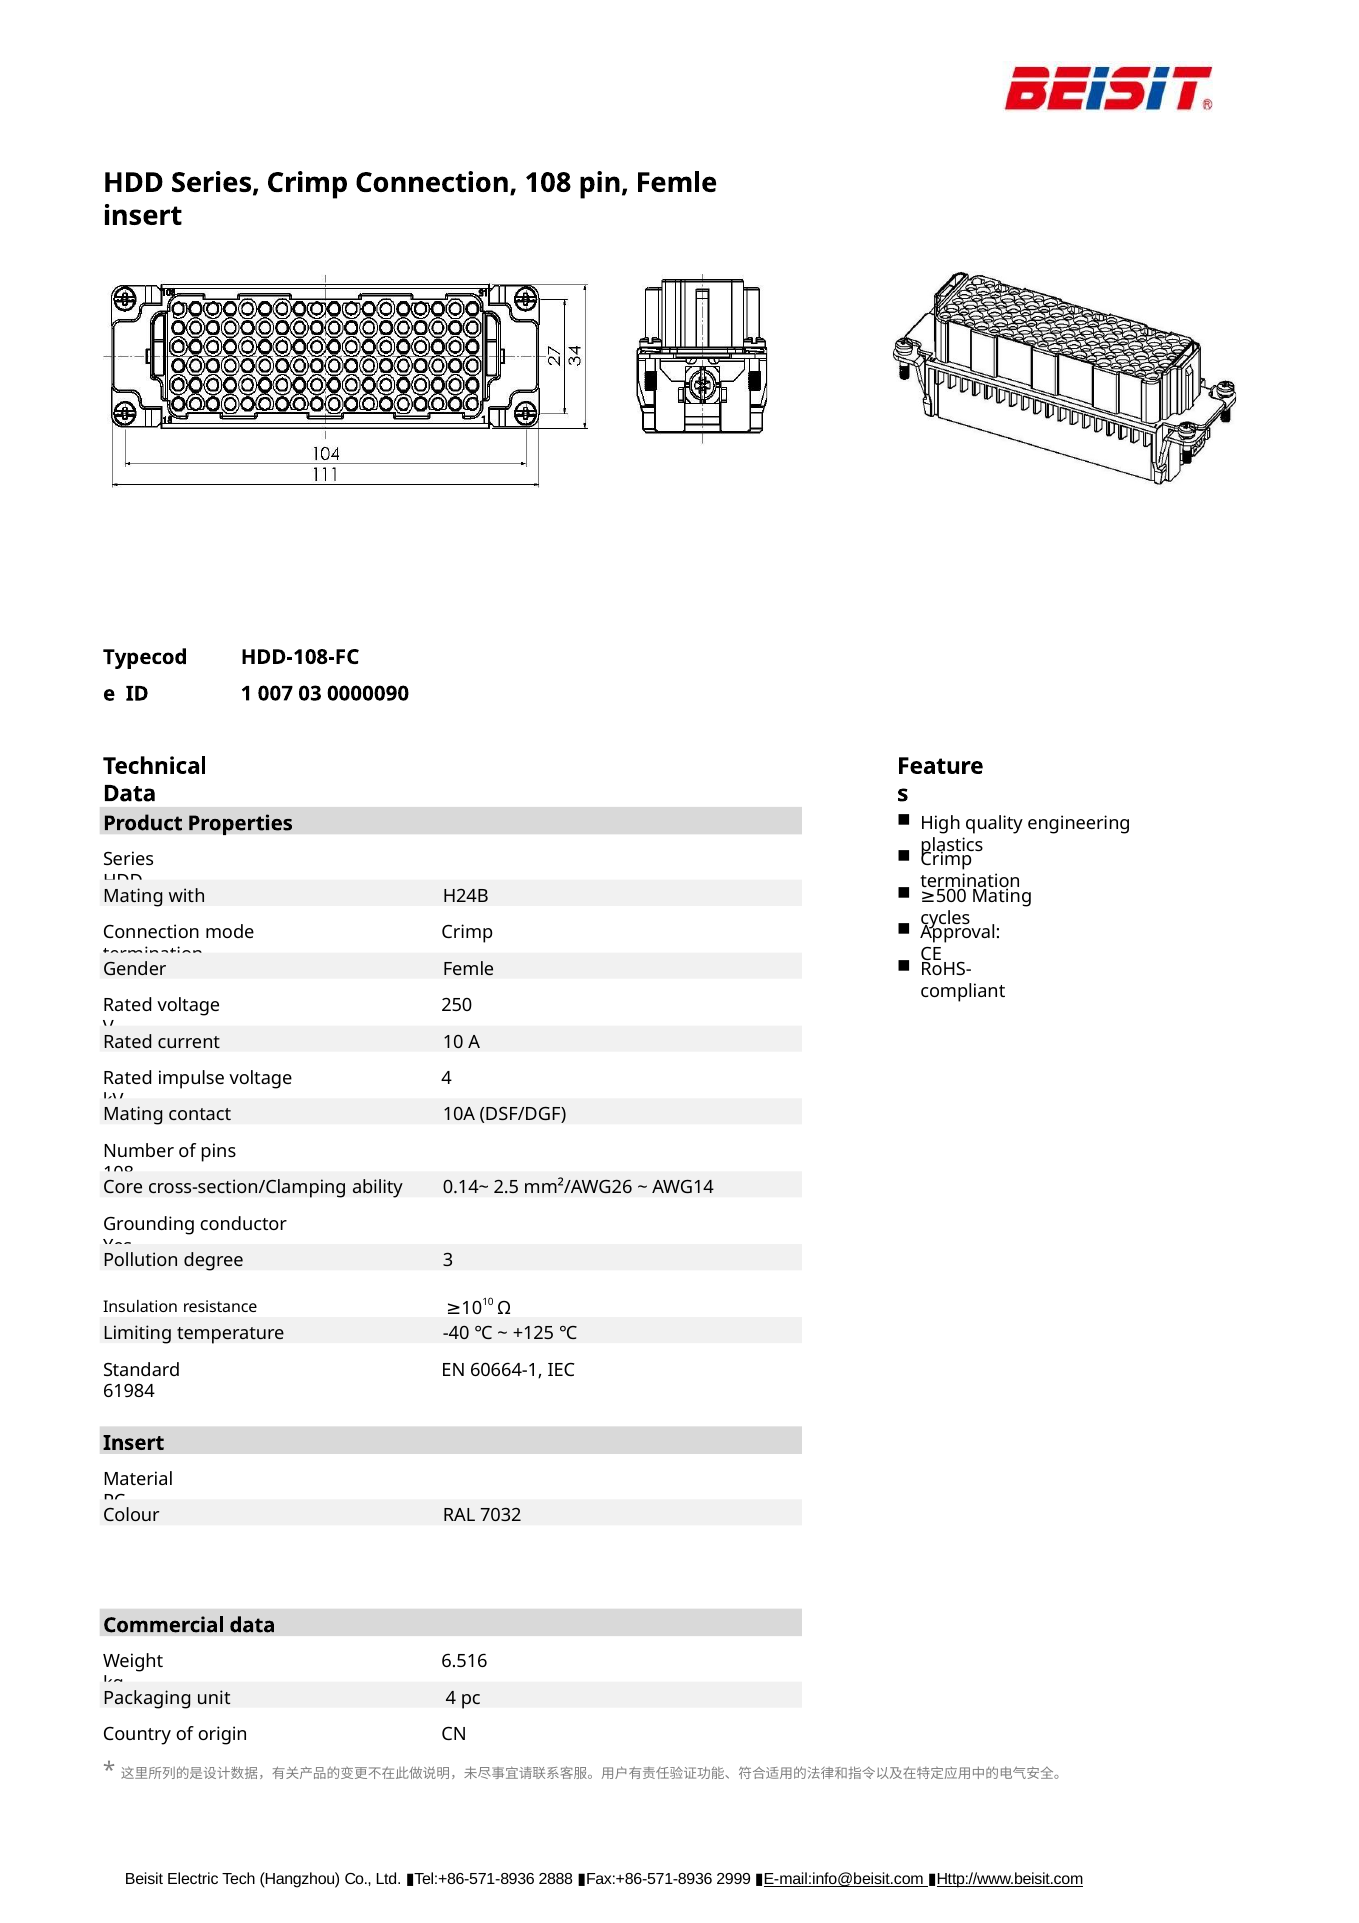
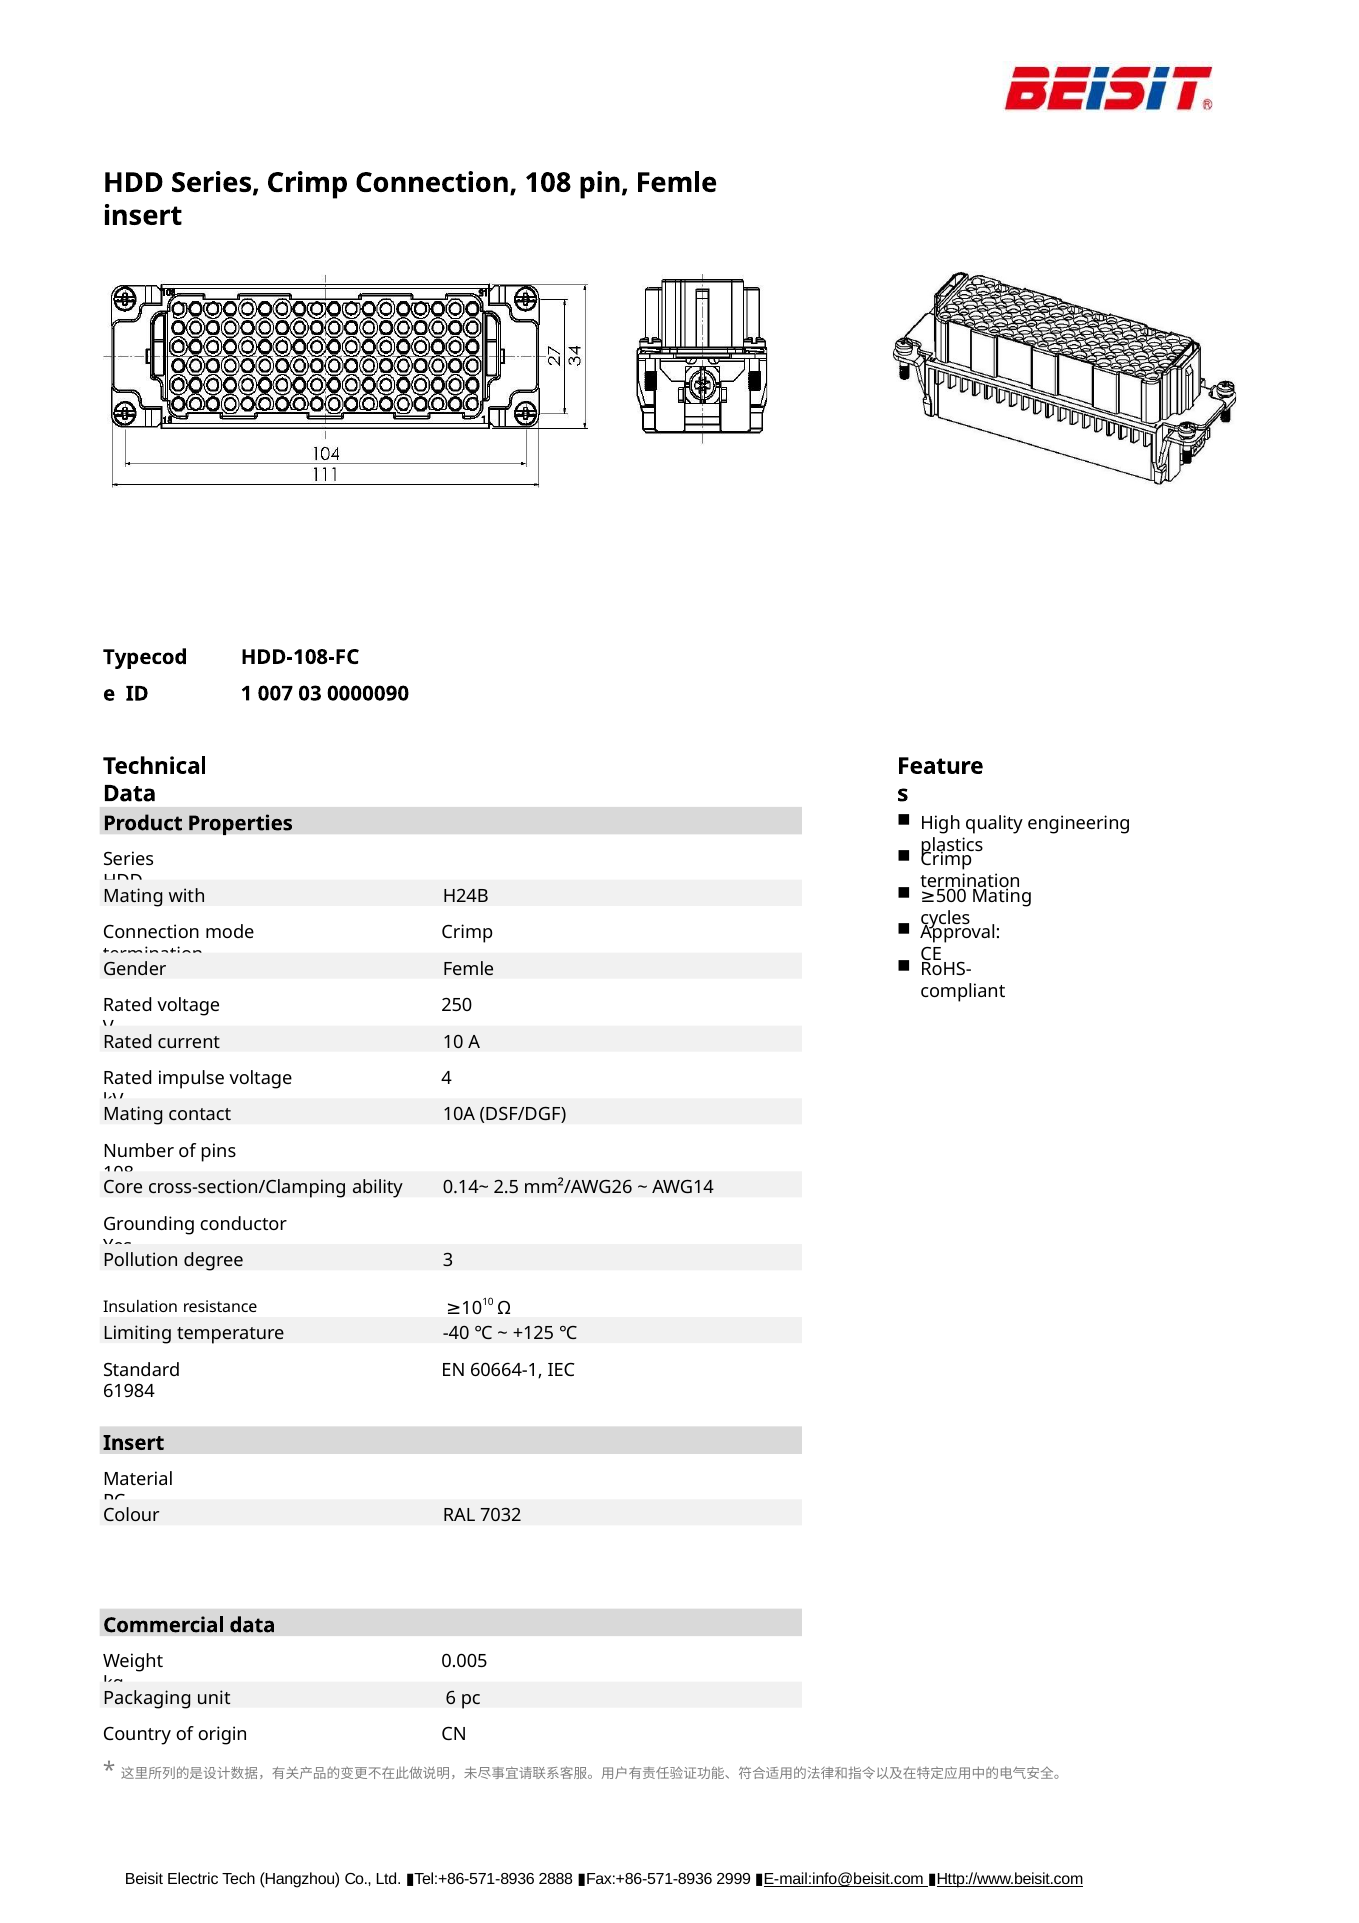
6.516: 6.516 -> 0.005 (464, 1662)
unit 4: 4 -> 6 (451, 1698)
